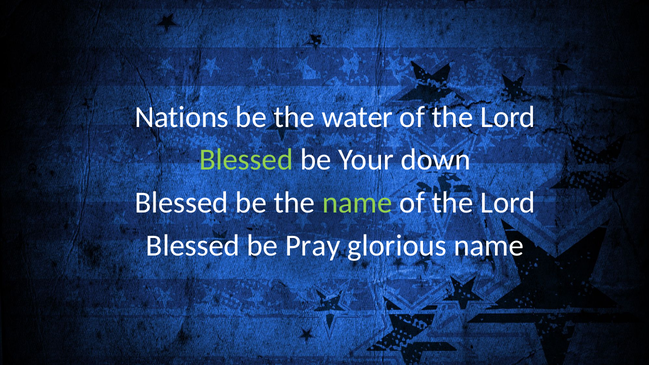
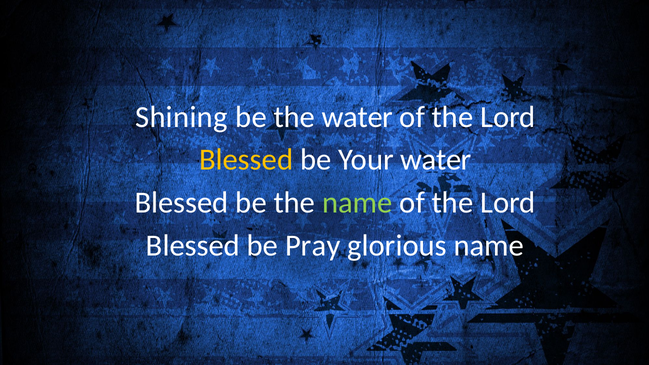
Nations: Nations -> Shining (181, 117)
Blessed colour: light green -> yellow (246, 160)
Your down: down -> water (436, 160)
